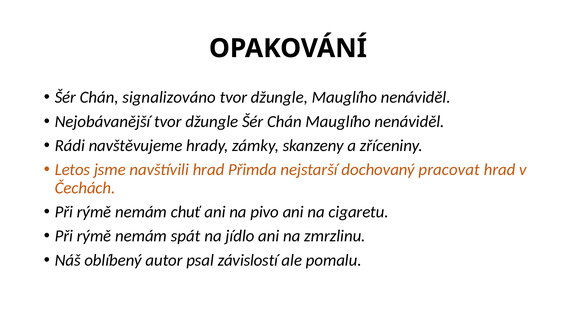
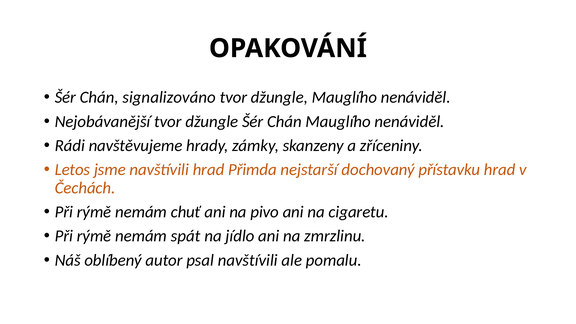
pracovat: pracovat -> přístavku (449, 170)
psal závislostí: závislostí -> navštívili (248, 260)
